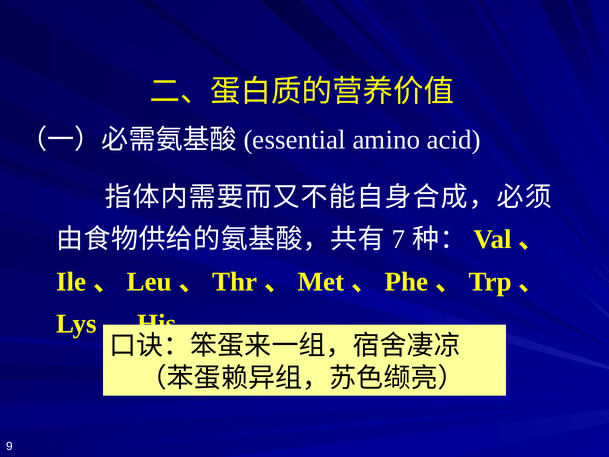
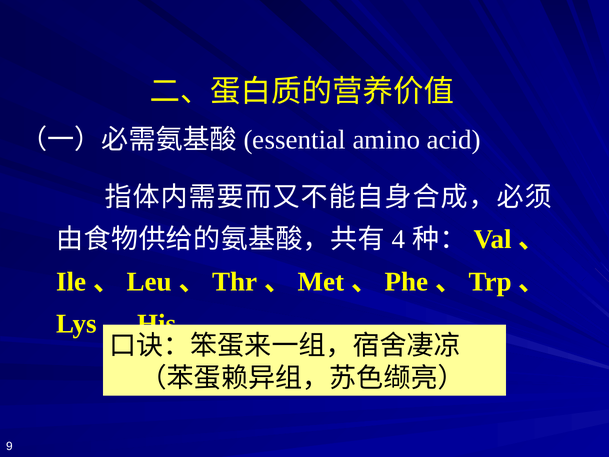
7: 7 -> 4 (399, 239)
